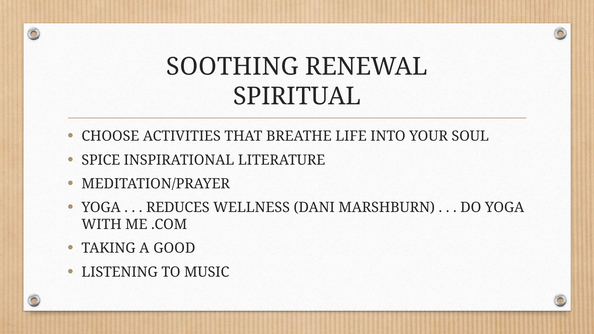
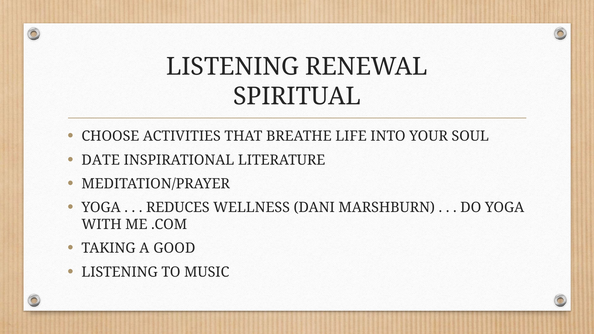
SOOTHING: SOOTHING -> LISTENING (233, 67)
SPICE: SPICE -> DATE (101, 160)
